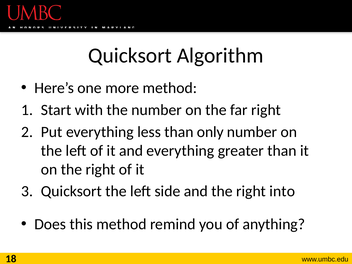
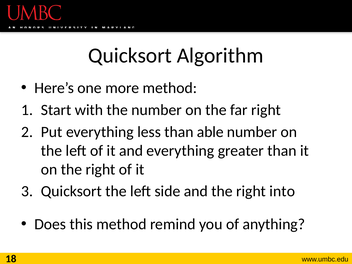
only: only -> able (210, 132)
